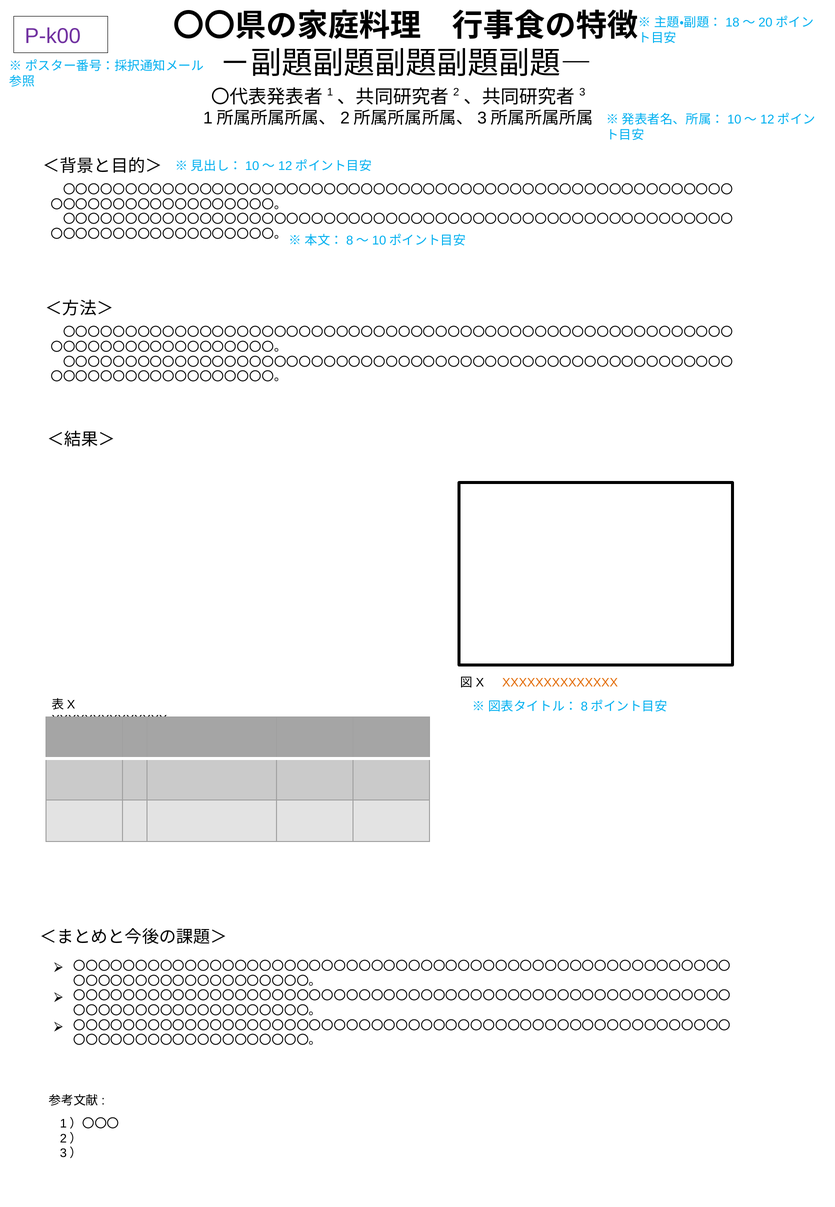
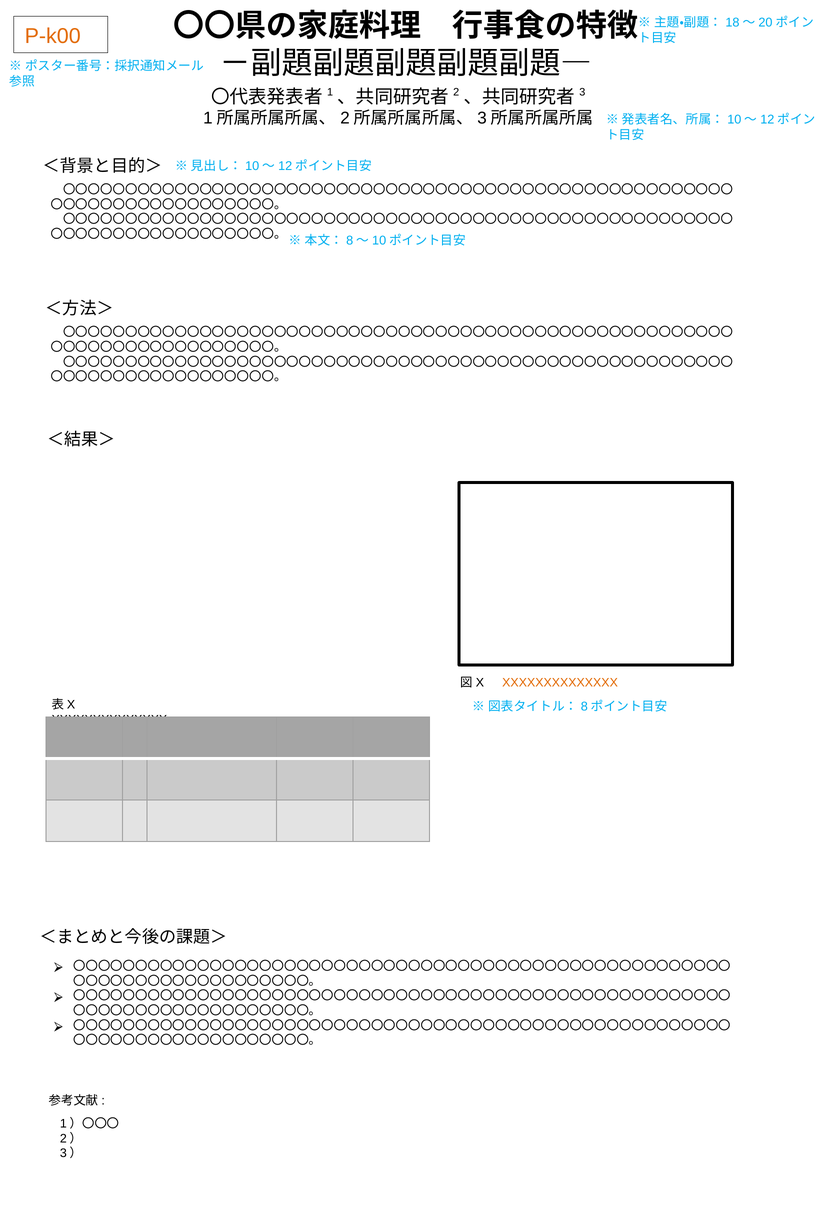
P-k00 colour: purple -> orange (53, 36)
